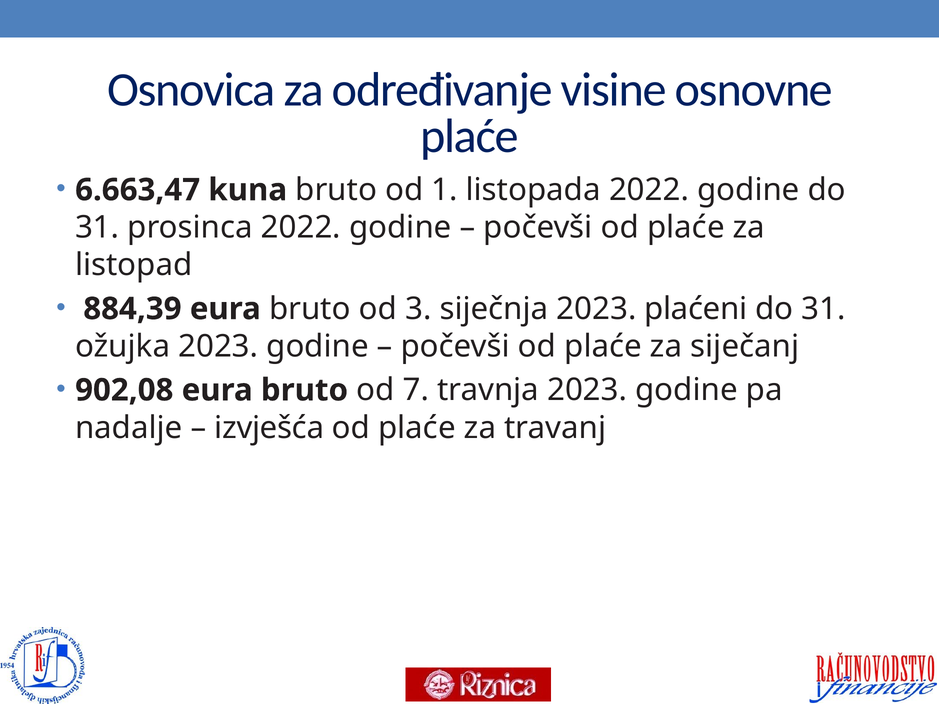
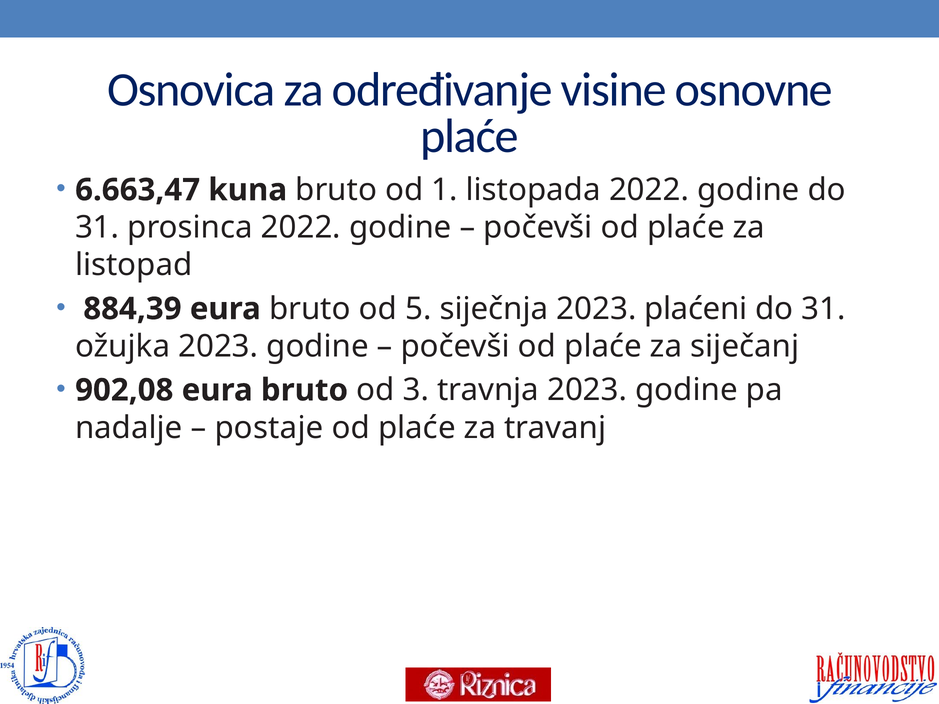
3: 3 -> 5 (418, 309)
7: 7 -> 3 (416, 390)
izvješća: izvješća -> postaje (269, 428)
